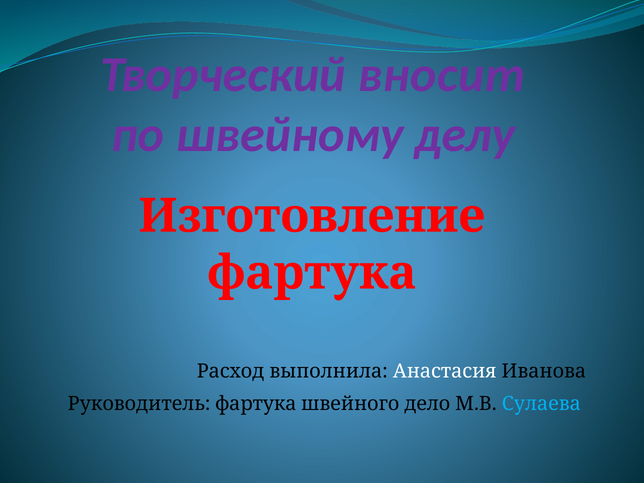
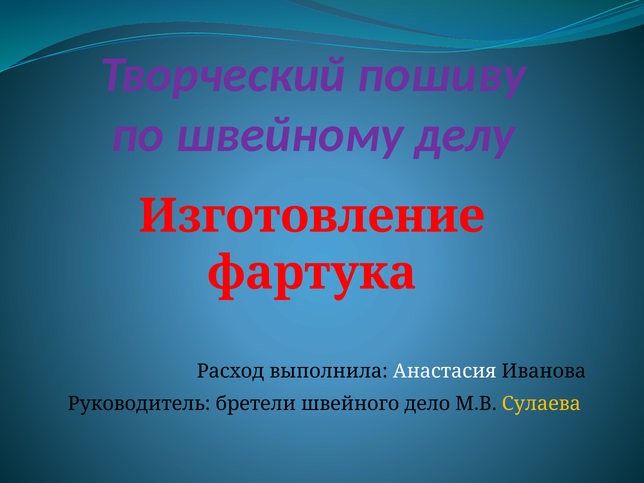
вносит: вносит -> пошиву (442, 75)
Руководитель фартука: фартука -> бретели (256, 404)
Сулаева colour: light blue -> yellow (541, 404)
